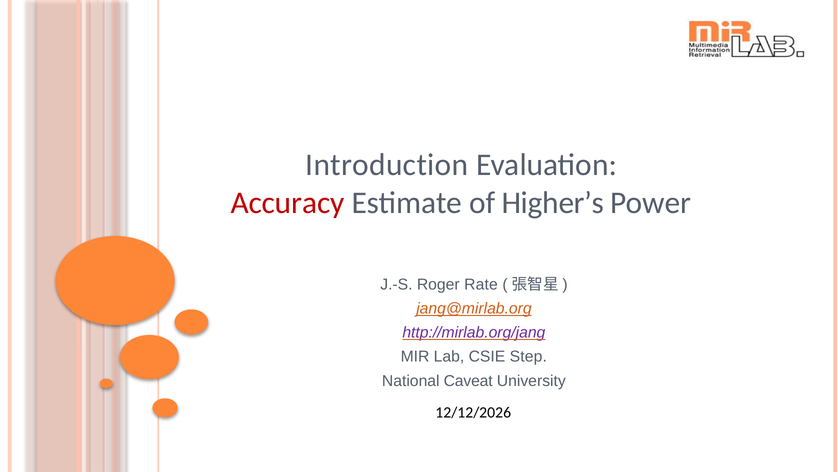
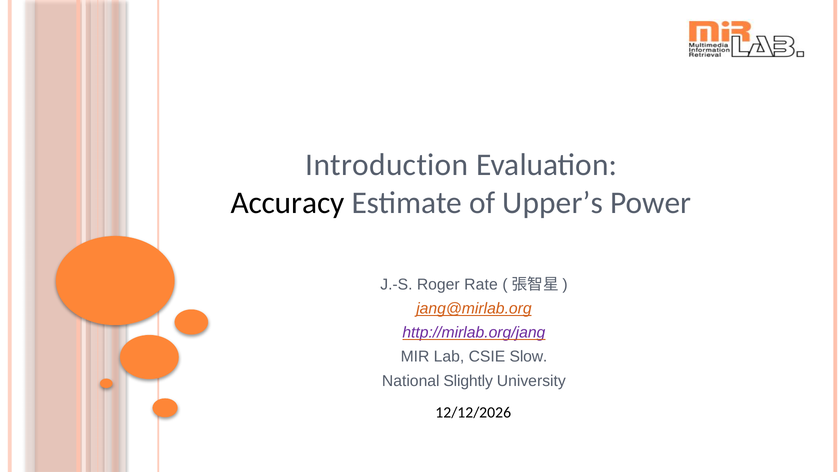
Accuracy colour: red -> black (288, 203)
Higher’s: Higher’s -> Upper’s (553, 203)
Step: Step -> Slow (528, 356)
Caveat: Caveat -> Slightly (468, 380)
